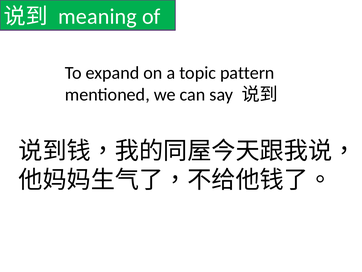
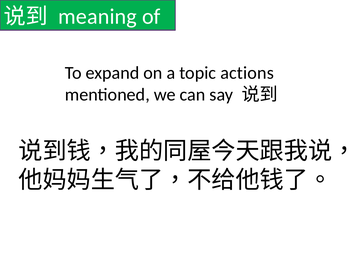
pattern: pattern -> actions (247, 73)
